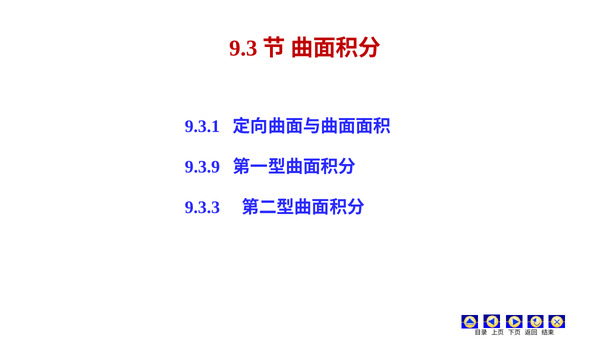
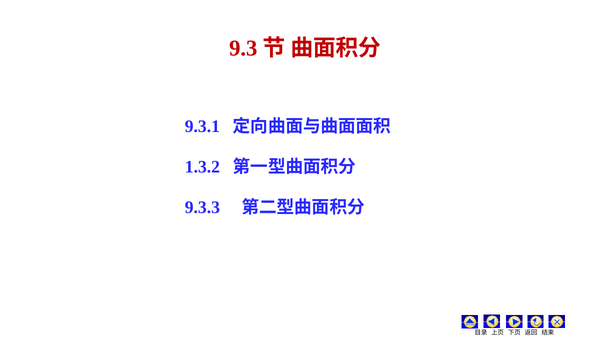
9.3.9: 9.3.9 -> 1.3.2 (202, 167)
